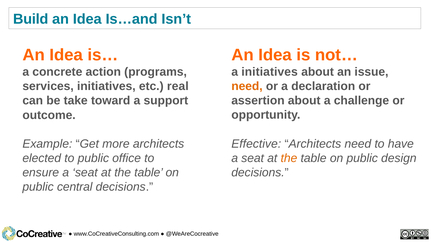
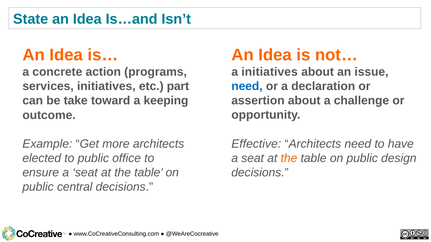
Build: Build -> State (31, 19)
need colour: orange -> blue (247, 87)
real: real -> part (178, 87)
support: support -> keeping (166, 101)
